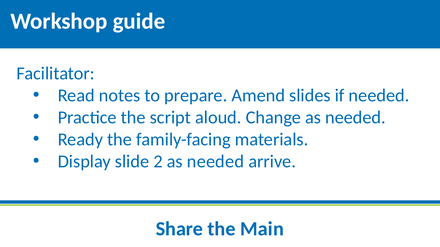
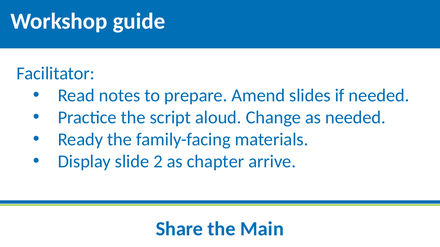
2 as needed: needed -> chapter (216, 162)
